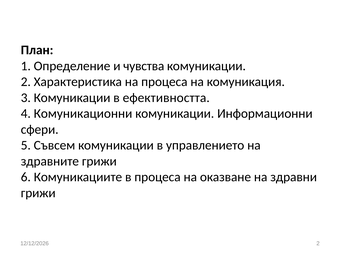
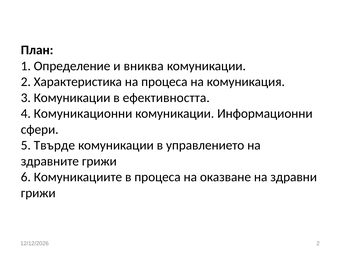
чувства: чувства -> вниква (144, 66)
Съвсем: Съвсем -> Твърде (54, 145)
